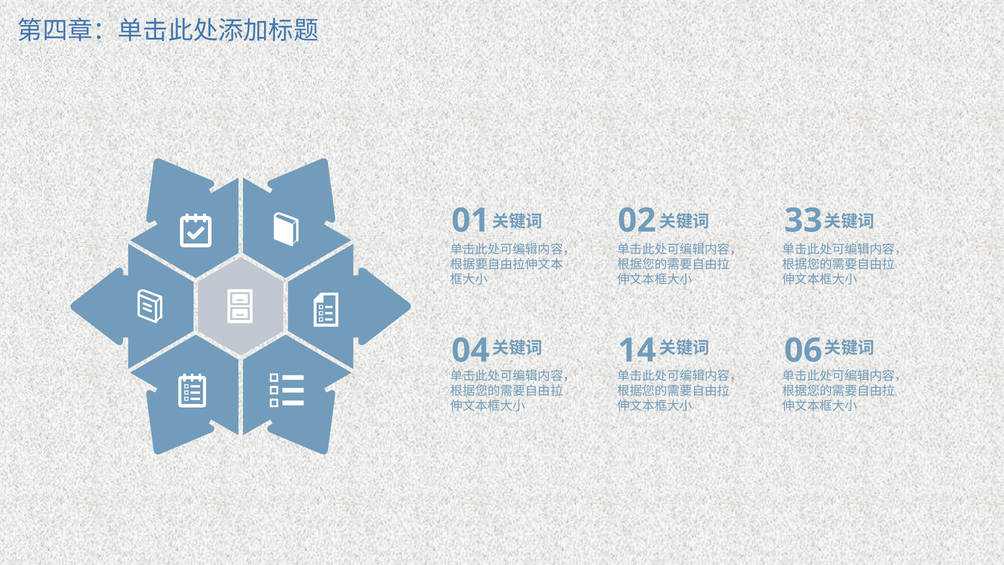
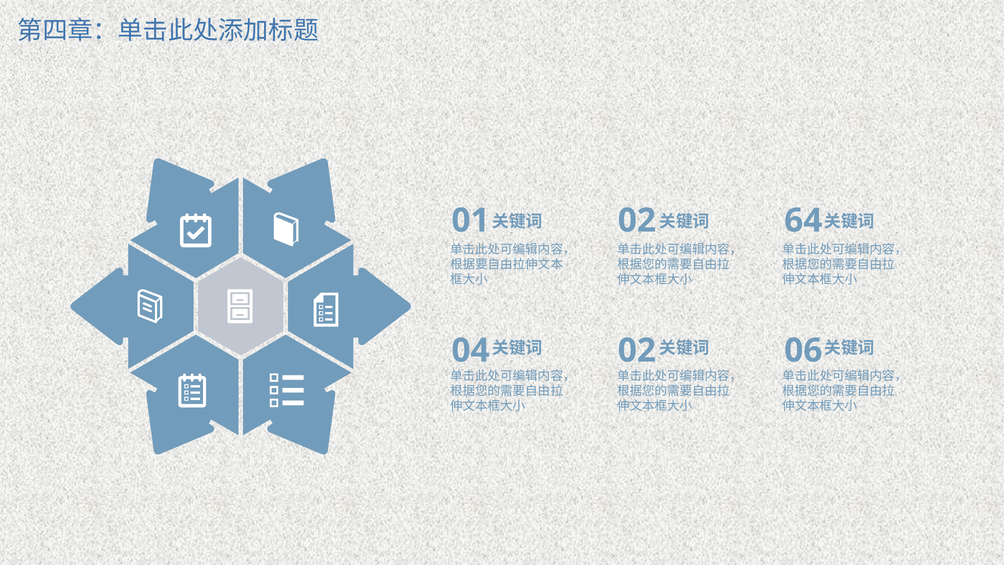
33: 33 -> 64 (803, 220)
04 14: 14 -> 02 (637, 350)
